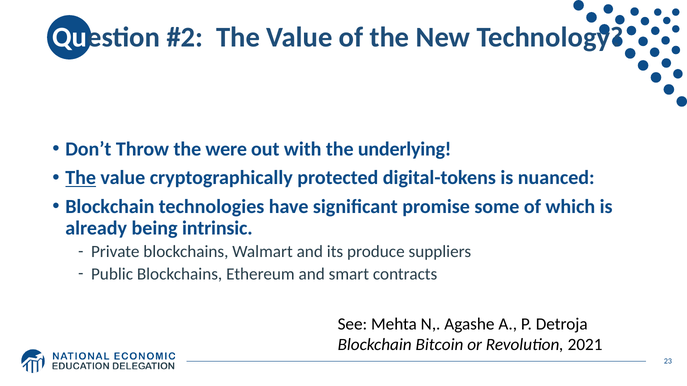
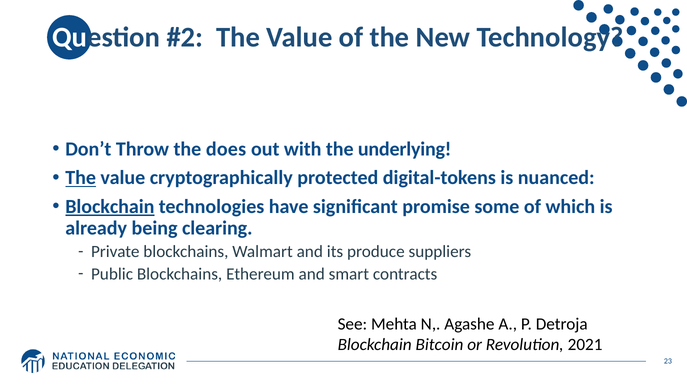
were: were -> does (226, 149)
Blockchain underline: none -> present (110, 207)
intrinsic: intrinsic -> clearing (217, 228)
